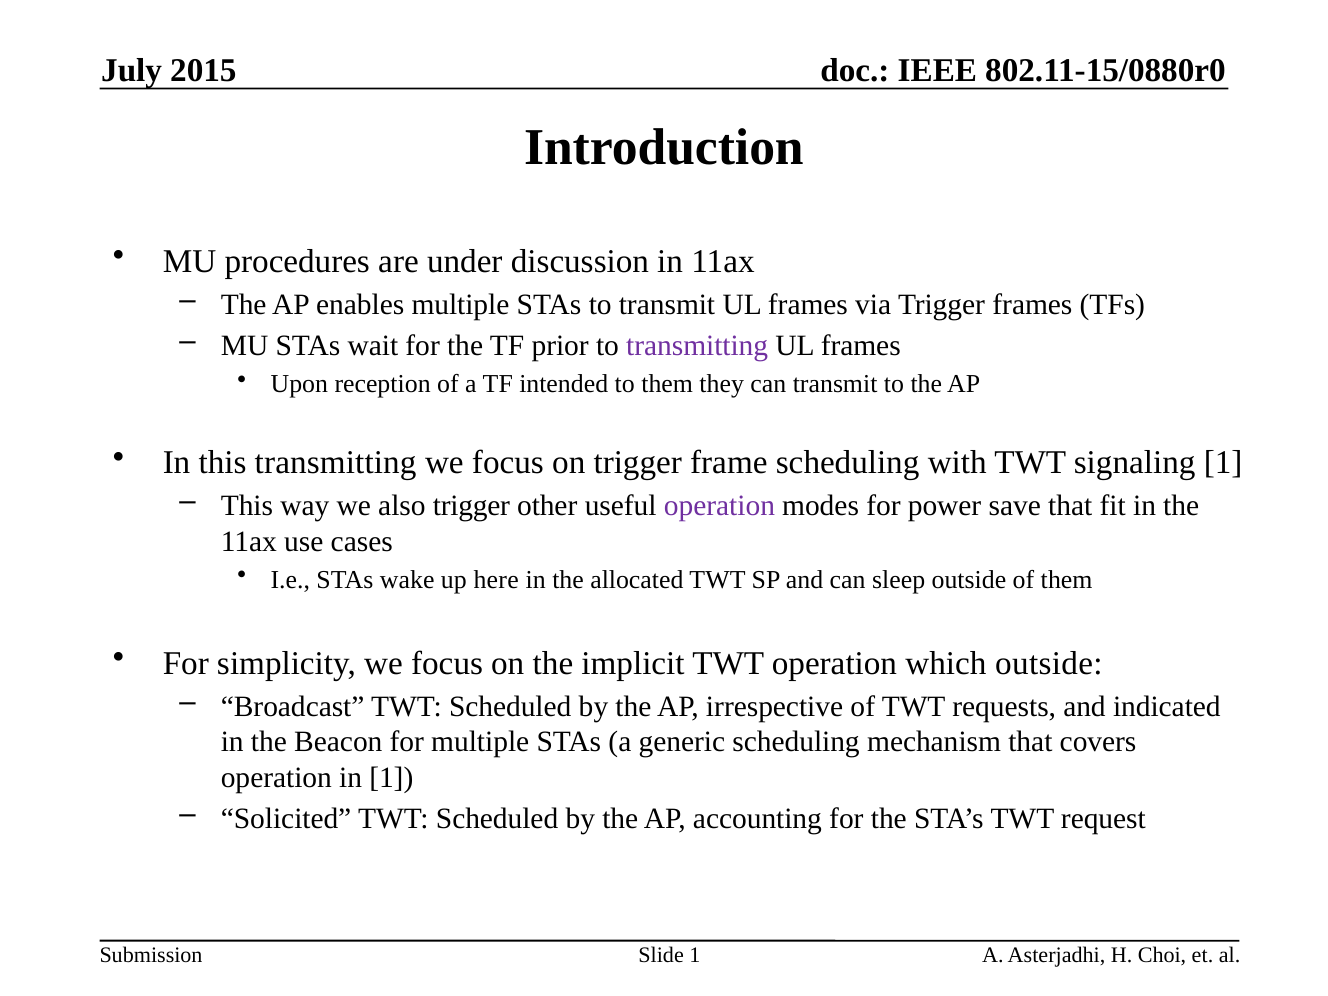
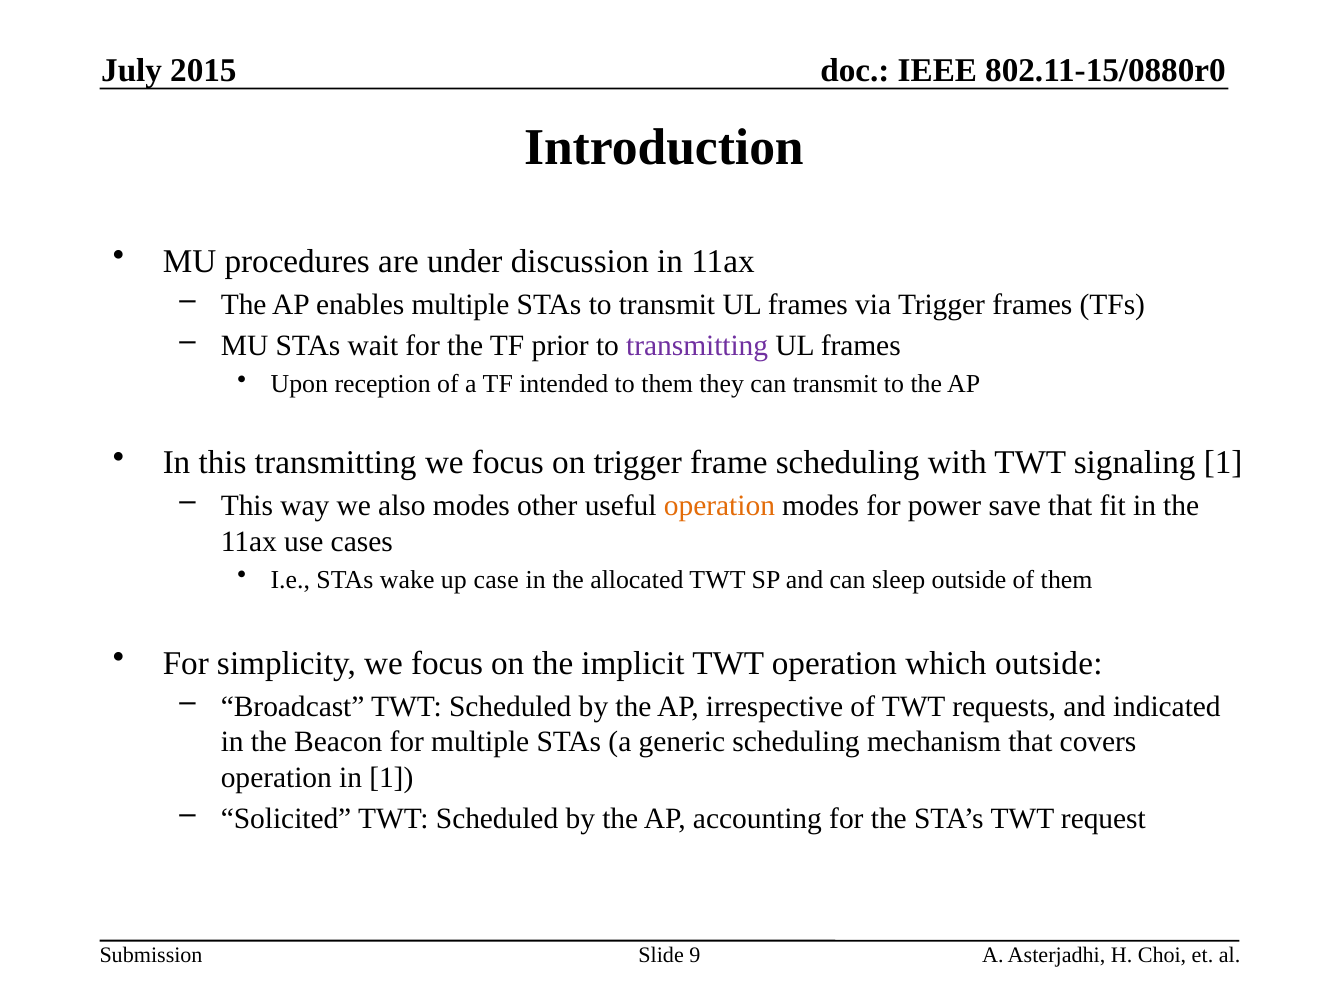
also trigger: trigger -> modes (471, 506)
operation colour: purple -> orange (719, 506)
here: here -> case (496, 580)
Slide 1: 1 -> 9 (695, 955)
